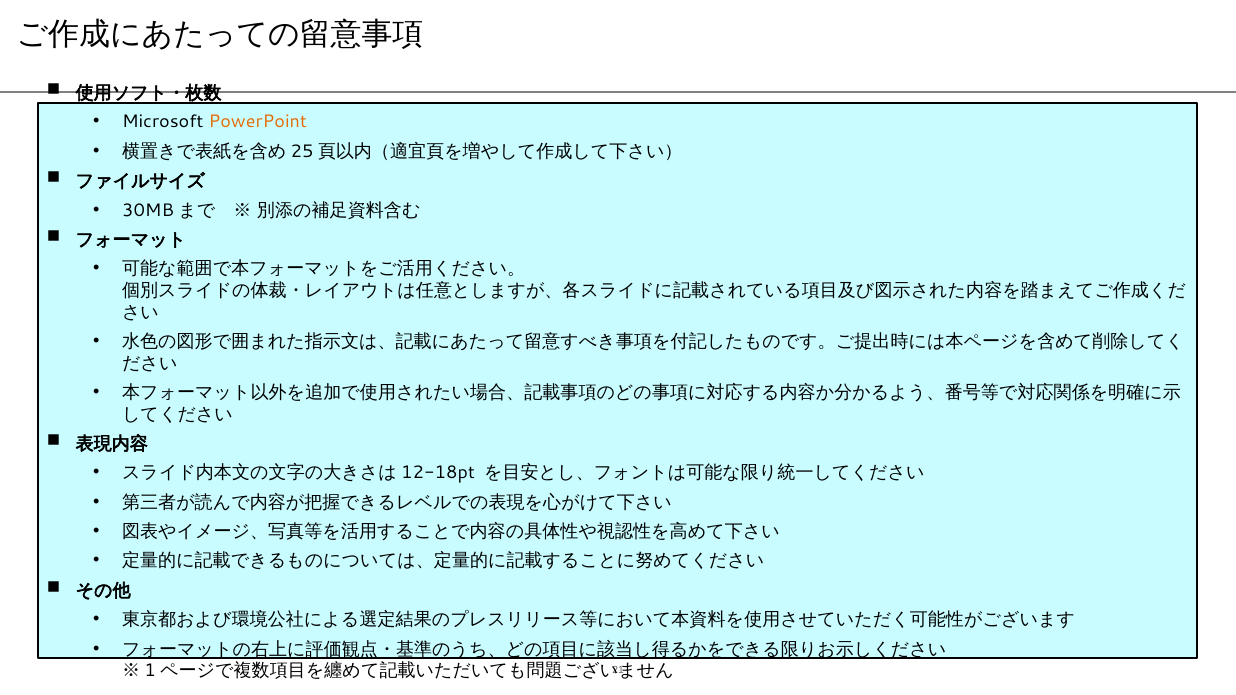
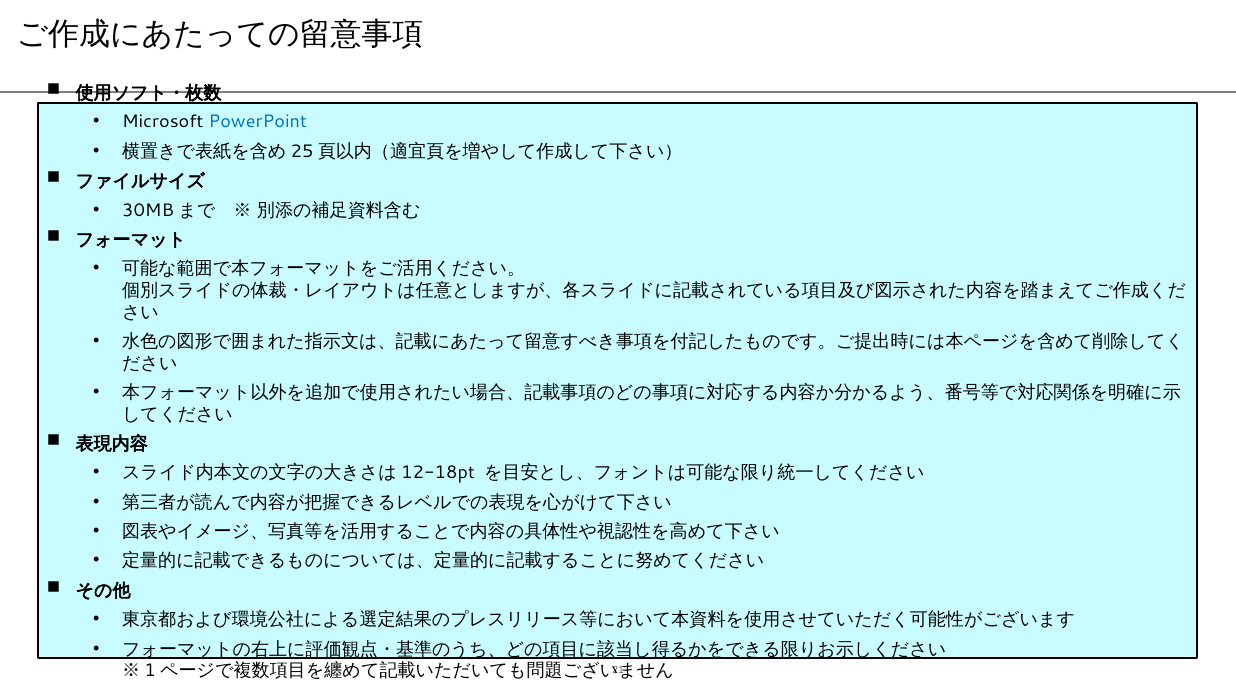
PowerPoint colour: orange -> blue (258, 122)
